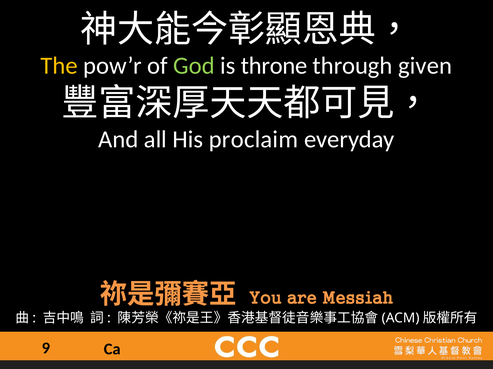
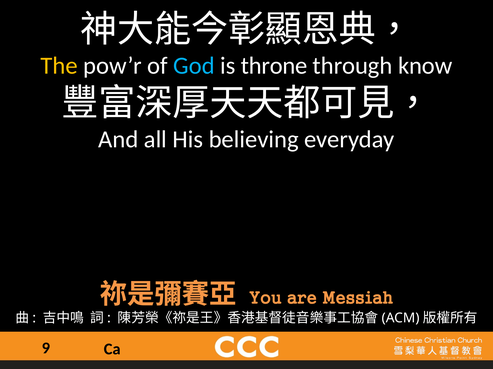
God colour: light green -> light blue (194, 66)
given: given -> know (425, 66)
proclaim: proclaim -> believing (254, 140)
